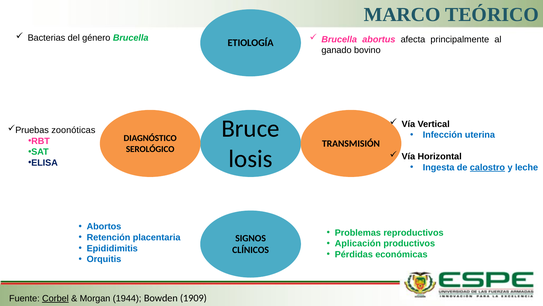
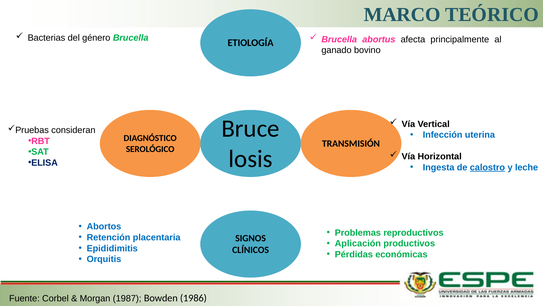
zoonóticas: zoonóticas -> consideran (73, 130)
Corbel underline: present -> none (55, 298)
1944: 1944 -> 1987 (127, 298)
1909: 1909 -> 1986 (193, 297)
